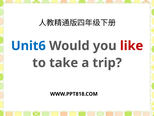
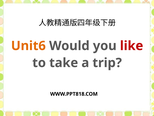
Unit6 colour: blue -> orange (28, 46)
